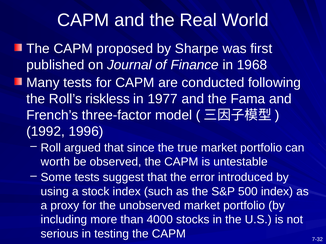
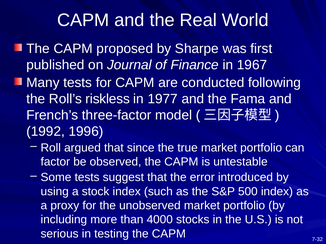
1968: 1968 -> 1967 (252, 65)
worth: worth -> factor (55, 162)
